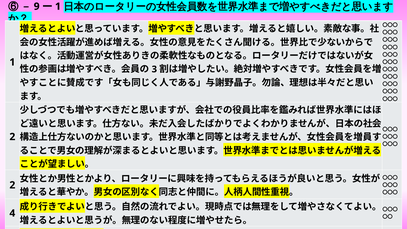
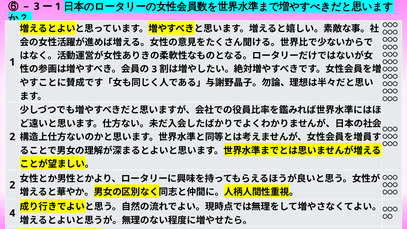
9: 9 -> 3 (37, 6)
